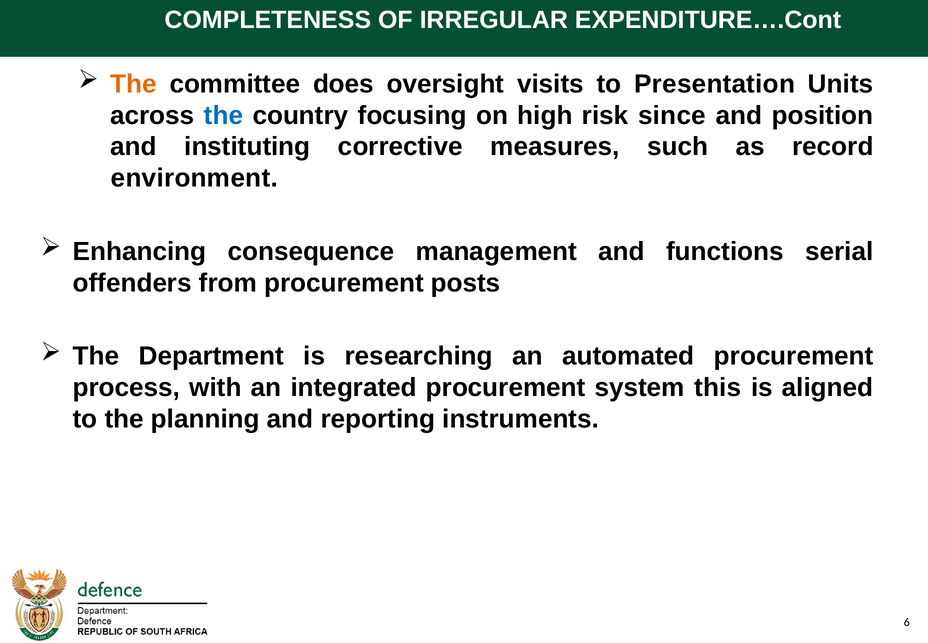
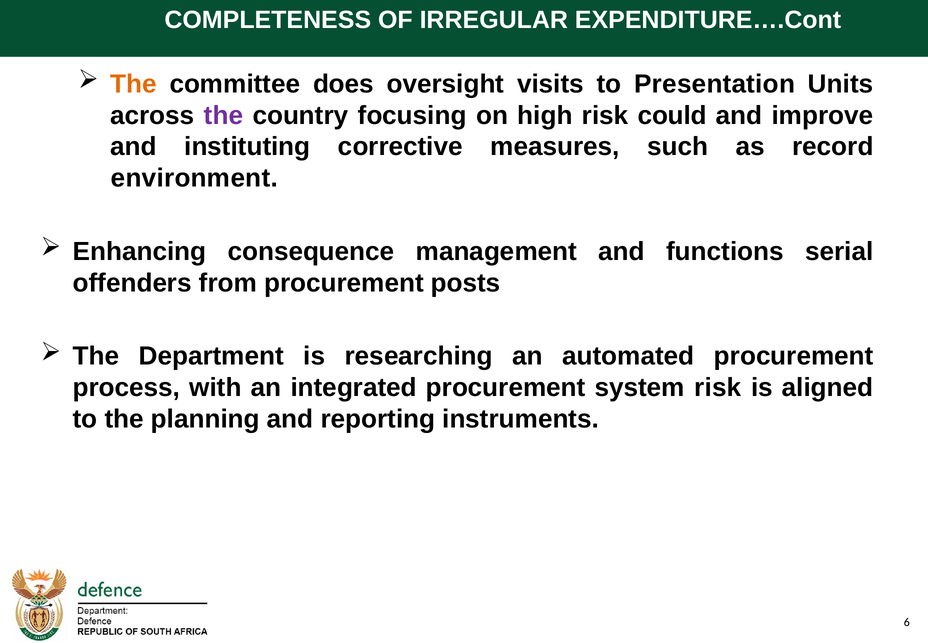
the colour: blue -> purple (223, 115)
since: since -> could (672, 115)
position: position -> improve (822, 115)
system this: this -> risk (718, 387)
